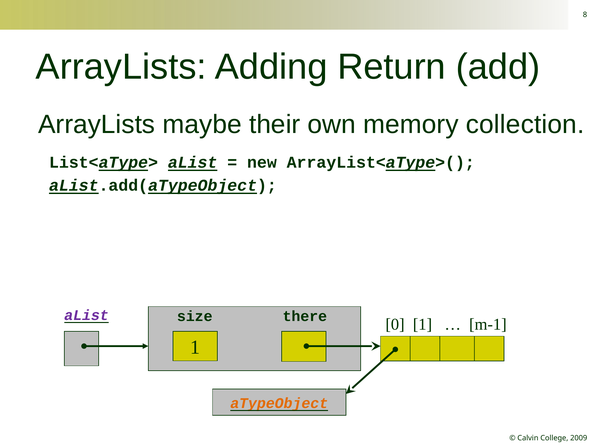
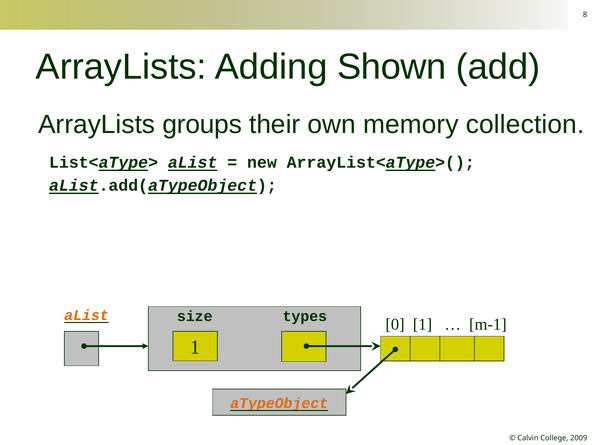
Return: Return -> Shown (392, 67)
maybe: maybe -> groups (202, 124)
aList colour: purple -> orange (86, 315)
there: there -> types (305, 316)
